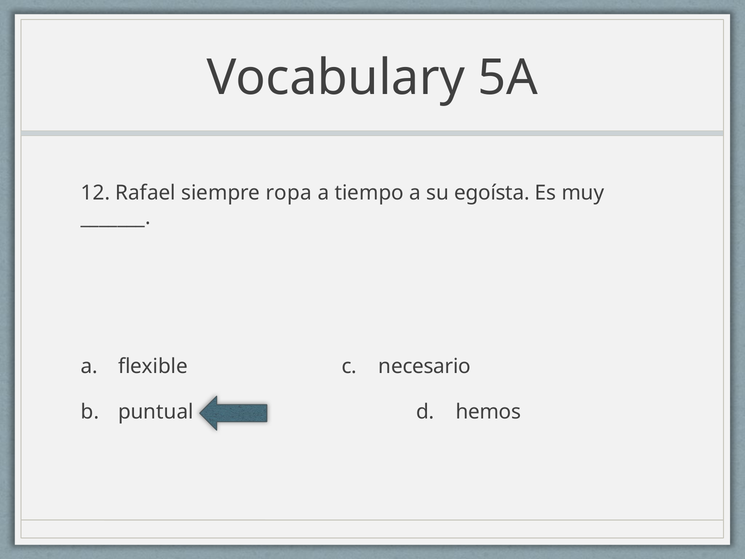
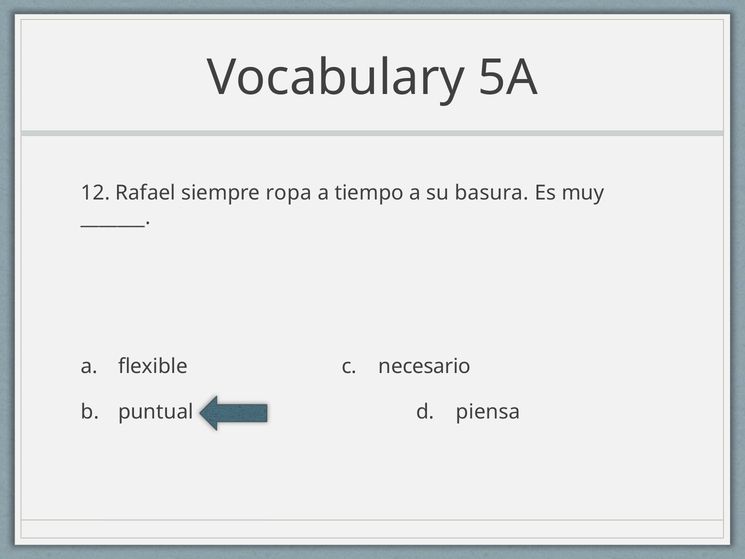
egoísta: egoísta -> basura (492, 193)
hemos: hemos -> piensa (488, 412)
